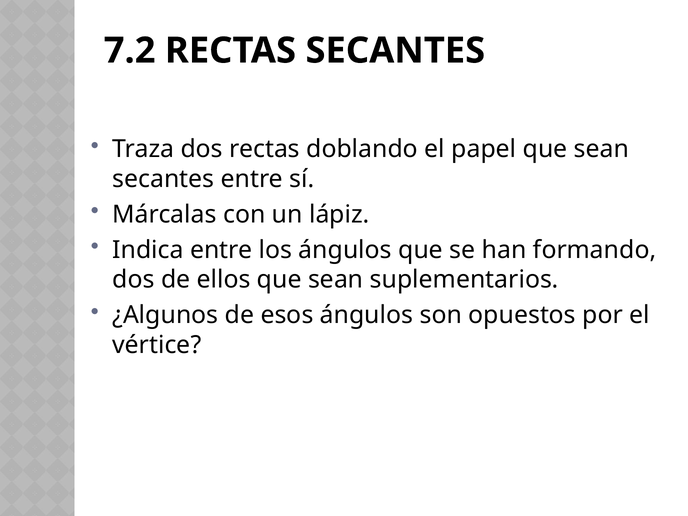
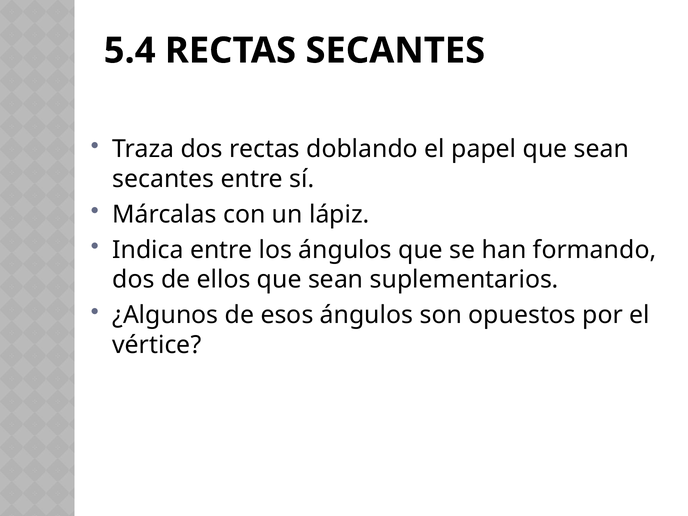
7.2: 7.2 -> 5.4 (130, 51)
